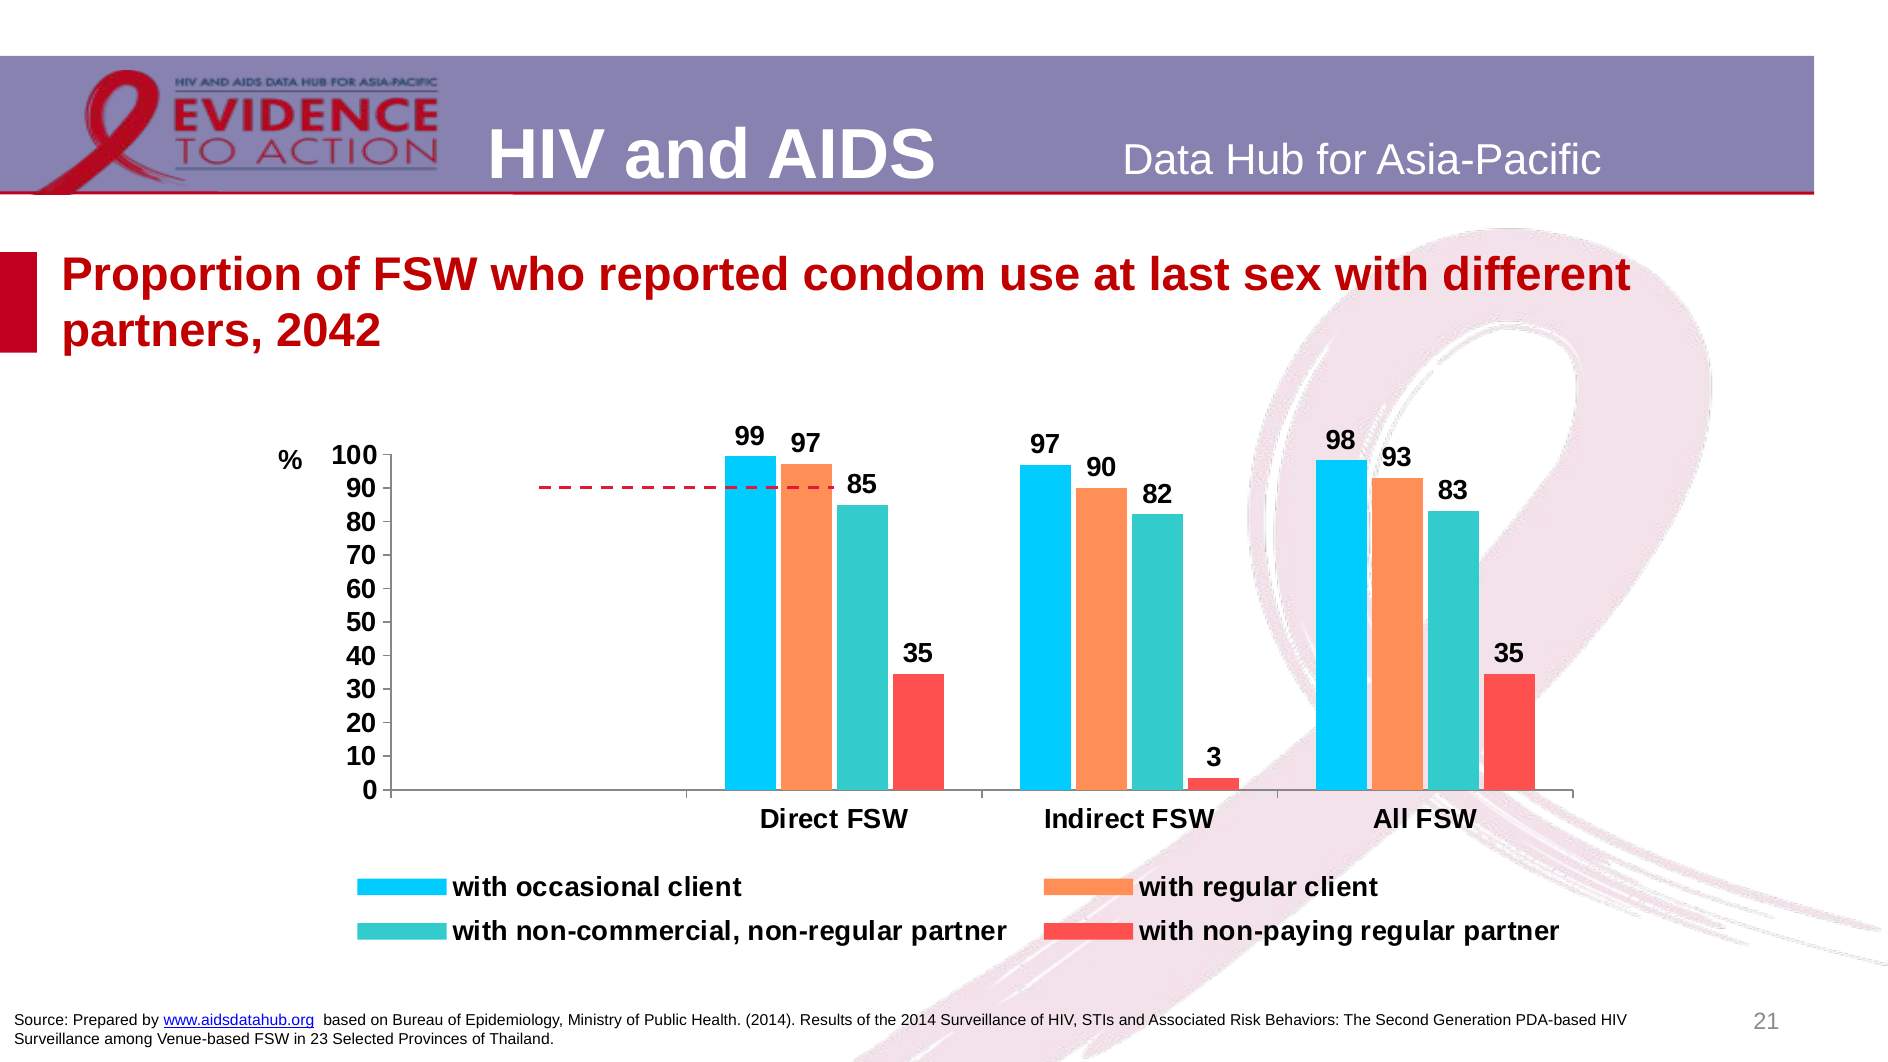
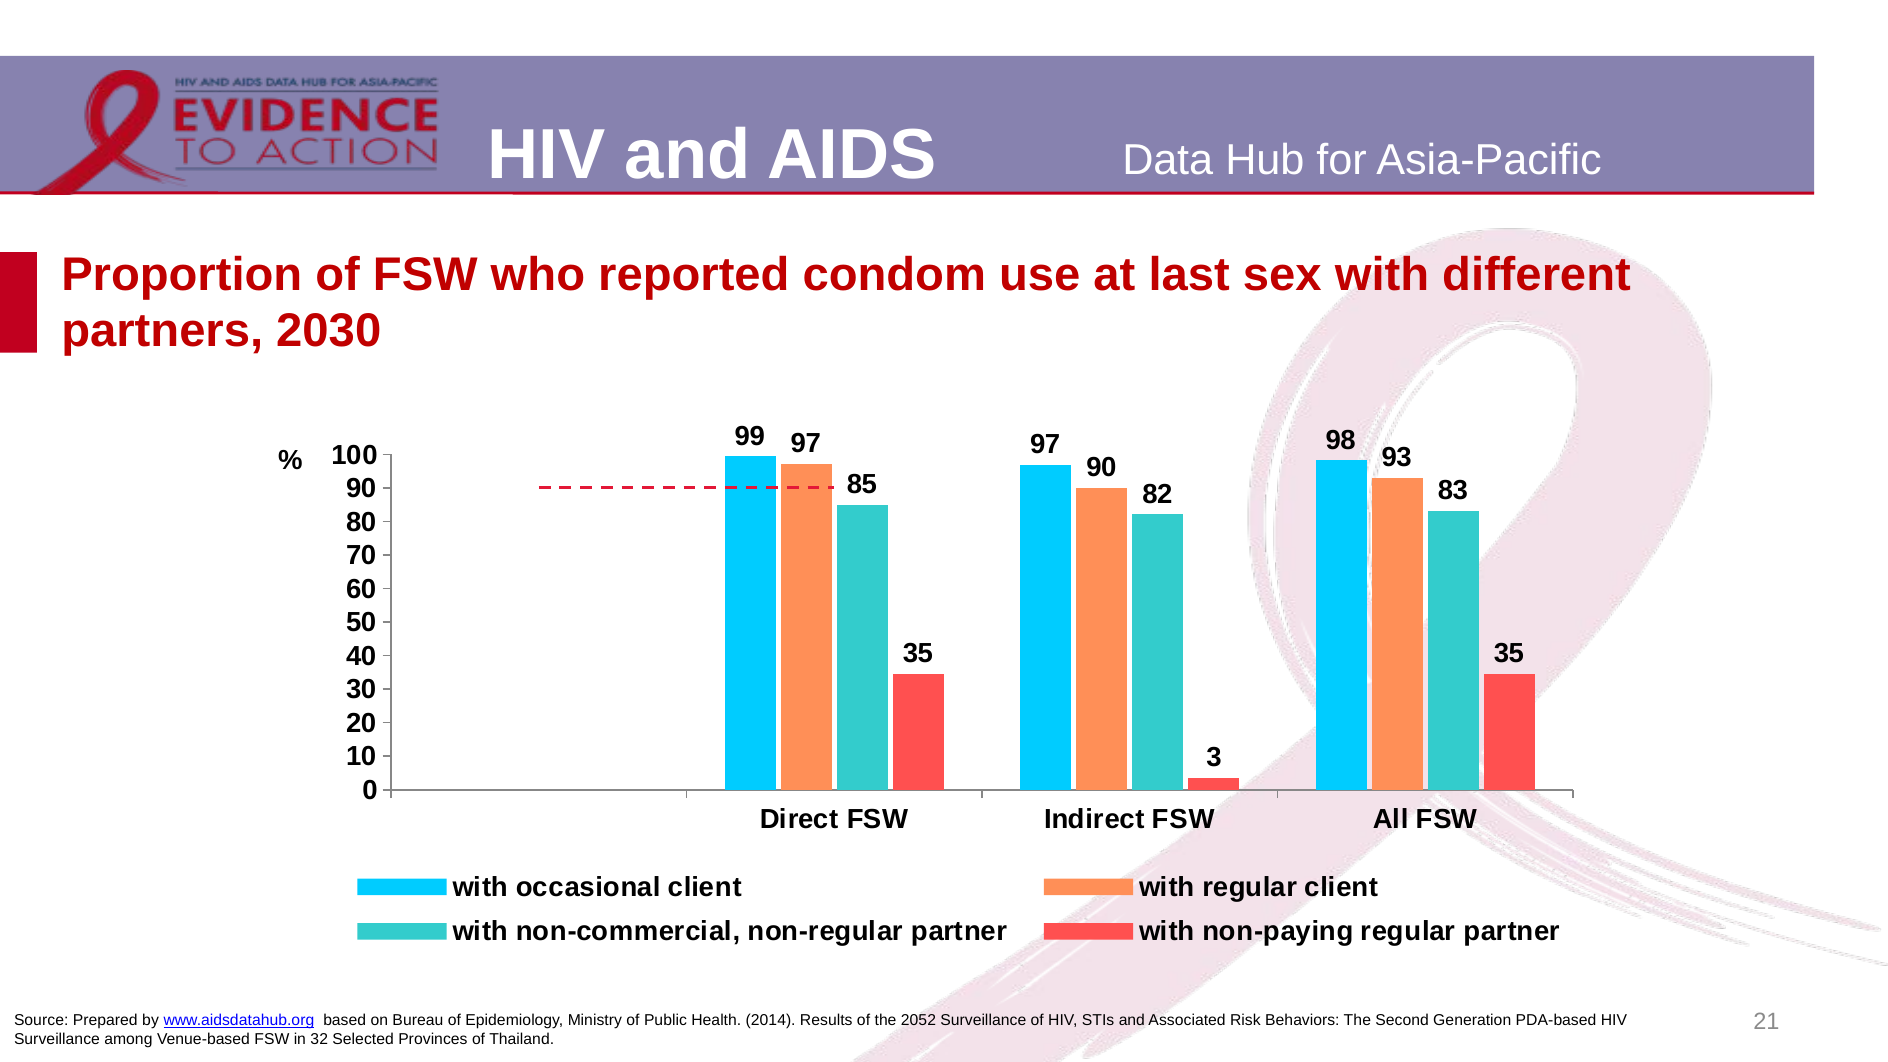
2042: 2042 -> 2030 (329, 331)
the 2014: 2014 -> 2052 (918, 1021)
23: 23 -> 32 (319, 1039)
